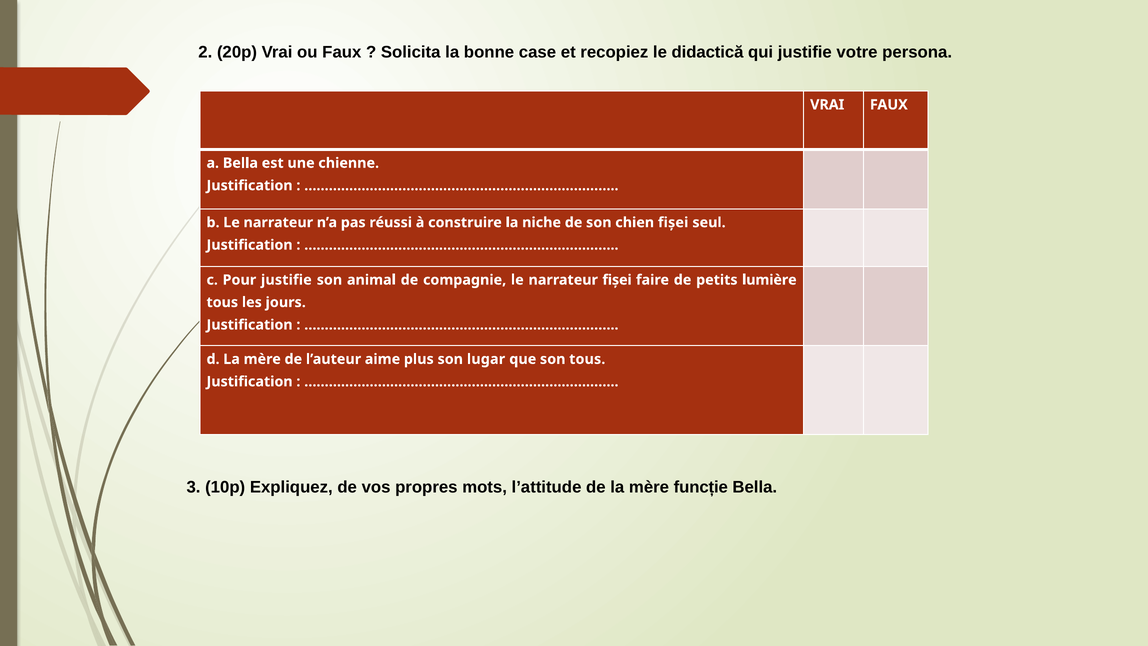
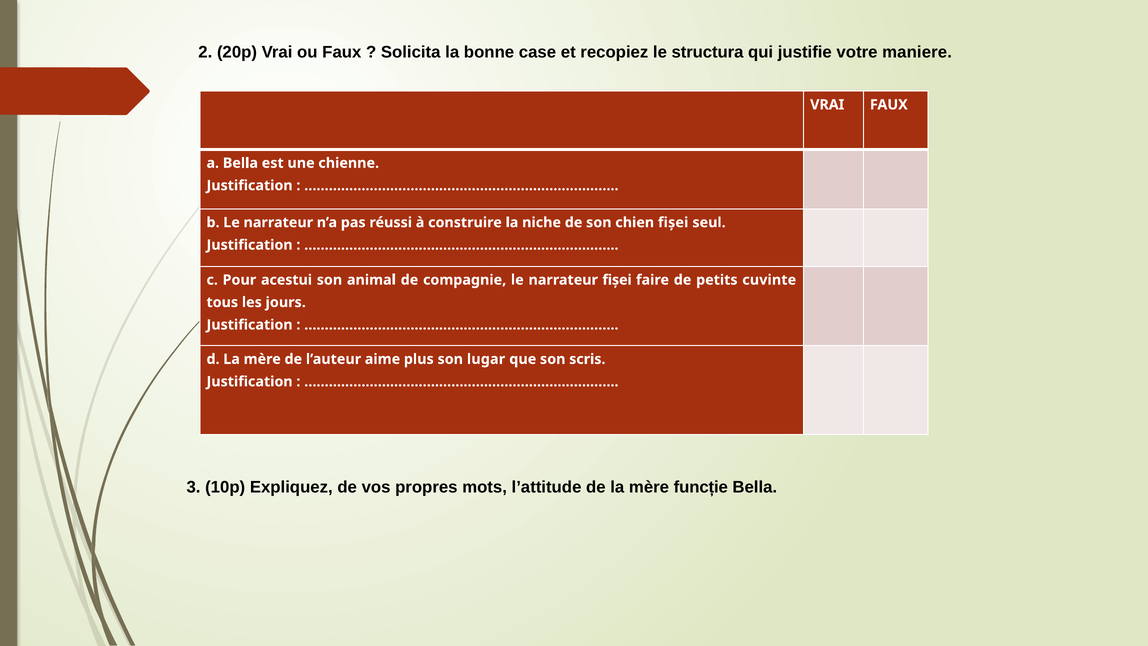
didactică: didactică -> structura (708, 52)
persona: persona -> maniere (917, 52)
Pour justifie: justifie -> acestui (286, 280)
lumière: lumière -> cuvinte (769, 280)
son tous: tous -> scris (587, 359)
